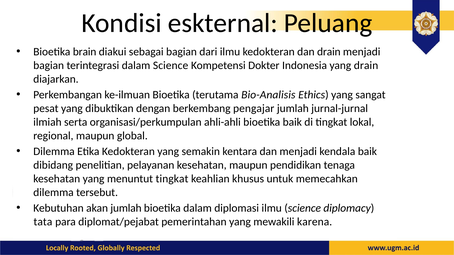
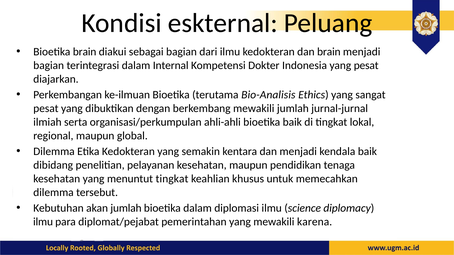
dan drain: drain -> brain (329, 52)
dalam Science: Science -> Internal (171, 65)
yang drain: drain -> pesat (366, 65)
berkembang pengajar: pengajar -> mewakili (254, 109)
tata: tata -> ilmu (43, 222)
